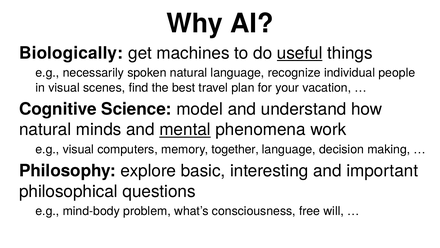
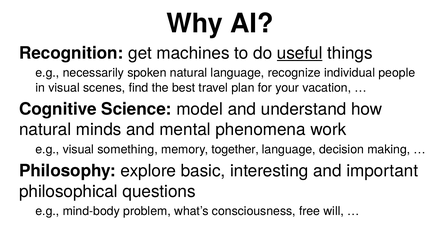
Biologically: Biologically -> Recognition (71, 53)
mental underline: present -> none (185, 129)
computers: computers -> something (128, 149)
